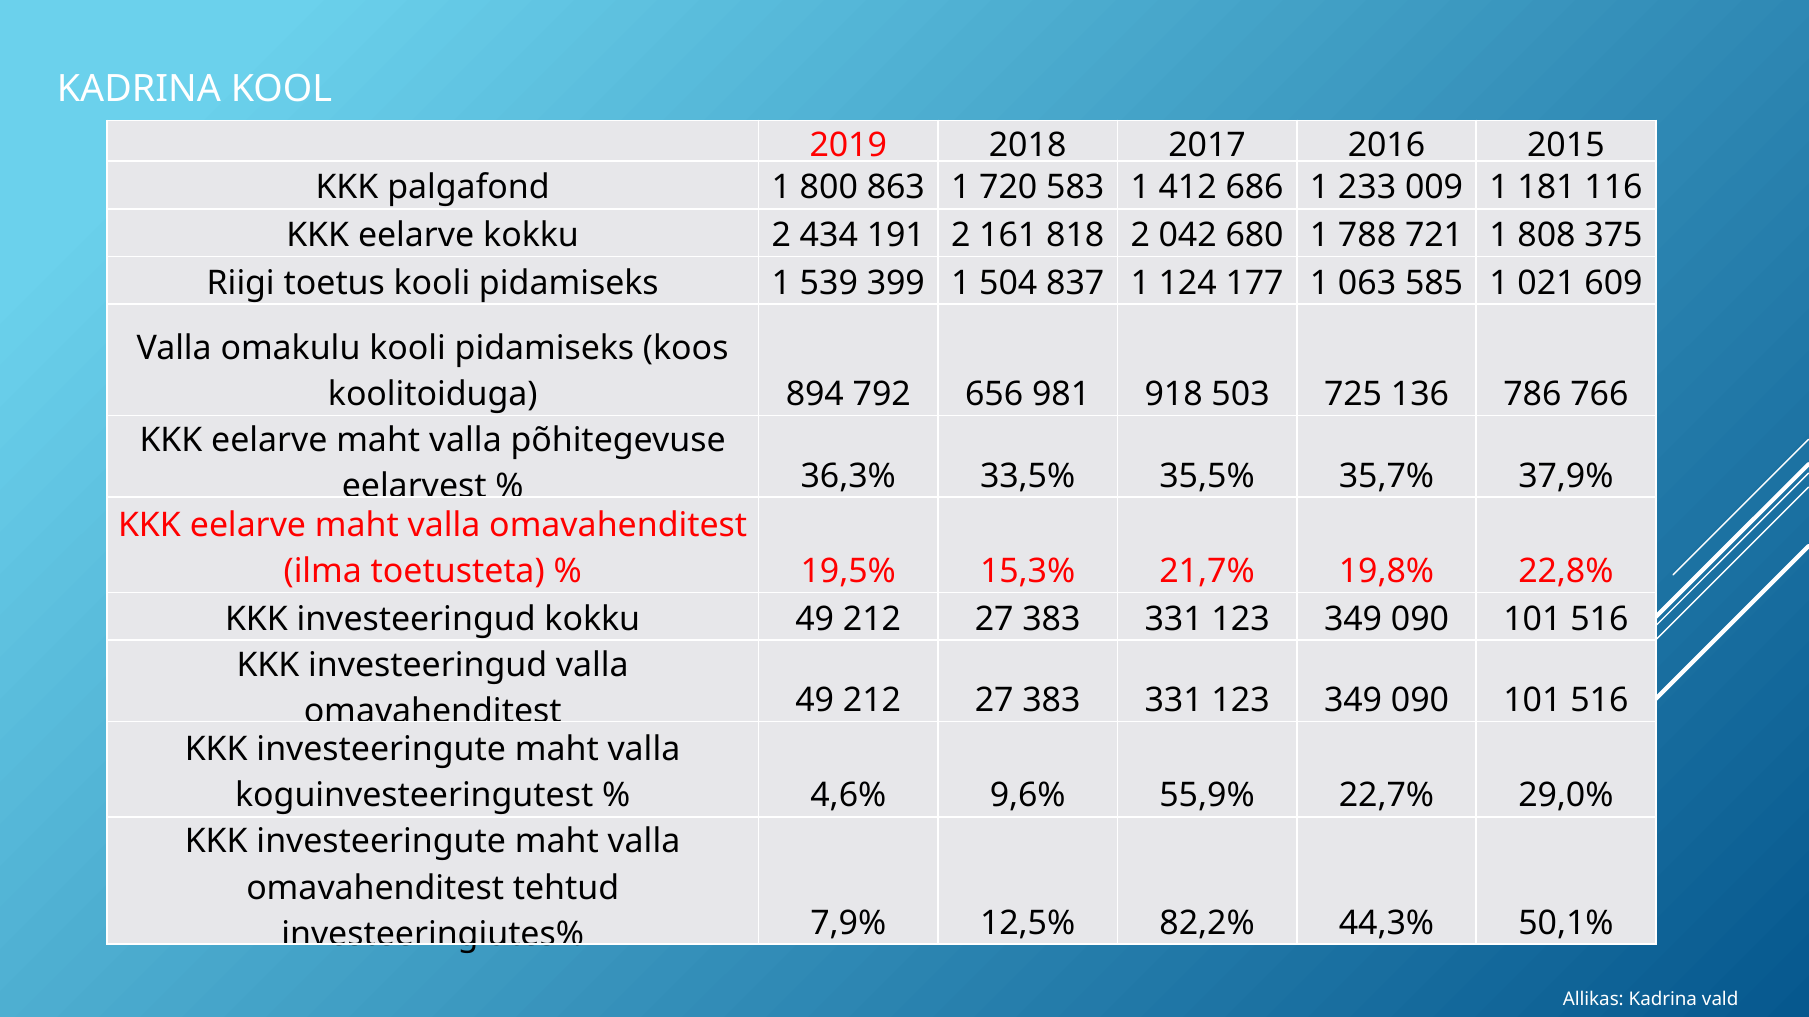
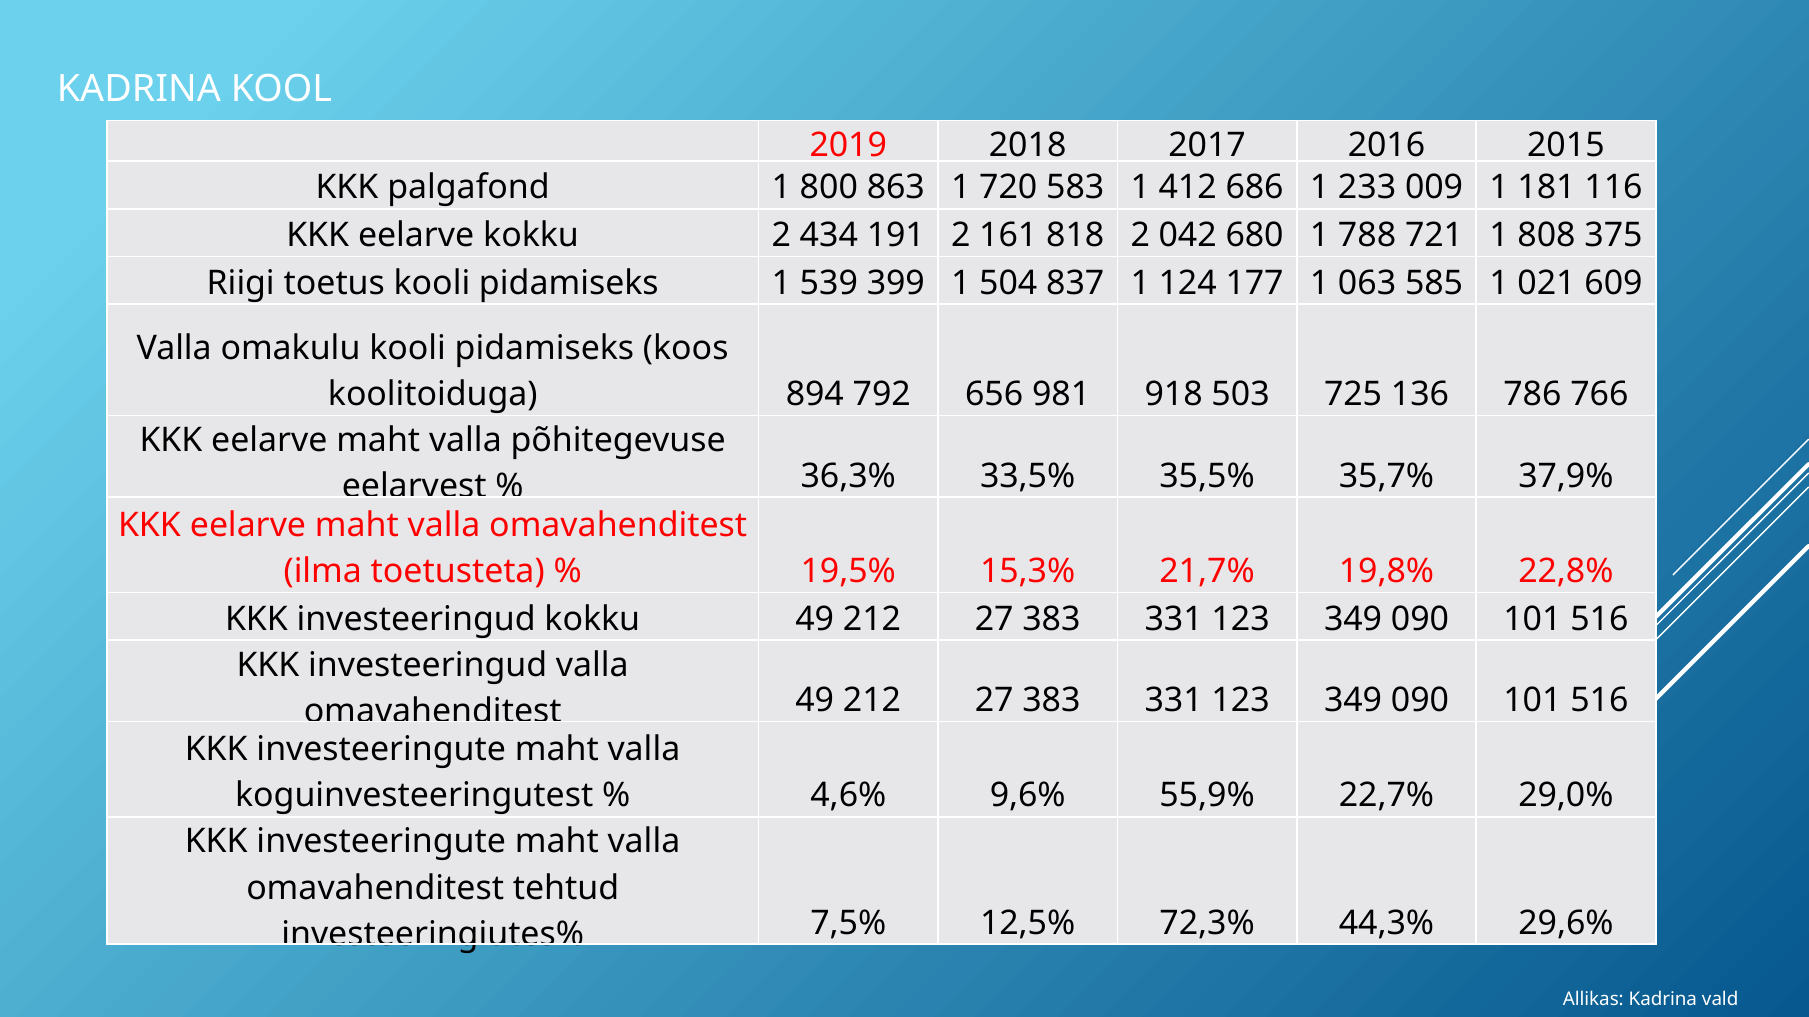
7,9%: 7,9% -> 7,5% (848, 923)
82,2%: 82,2% -> 72,3% (1207, 923)
50,1%: 50,1% -> 29,6% (1566, 923)
